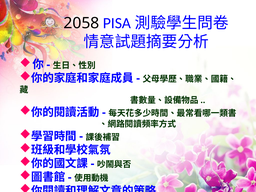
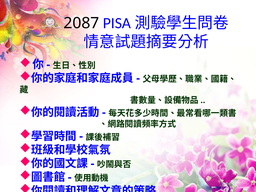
2058: 2058 -> 2087 (81, 23)
